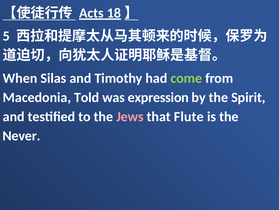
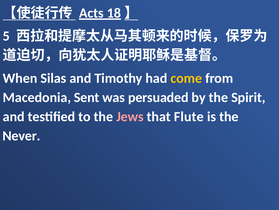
come colour: light green -> yellow (186, 78)
Told: Told -> Sent (87, 97)
expression: expression -> persuaded (158, 97)
